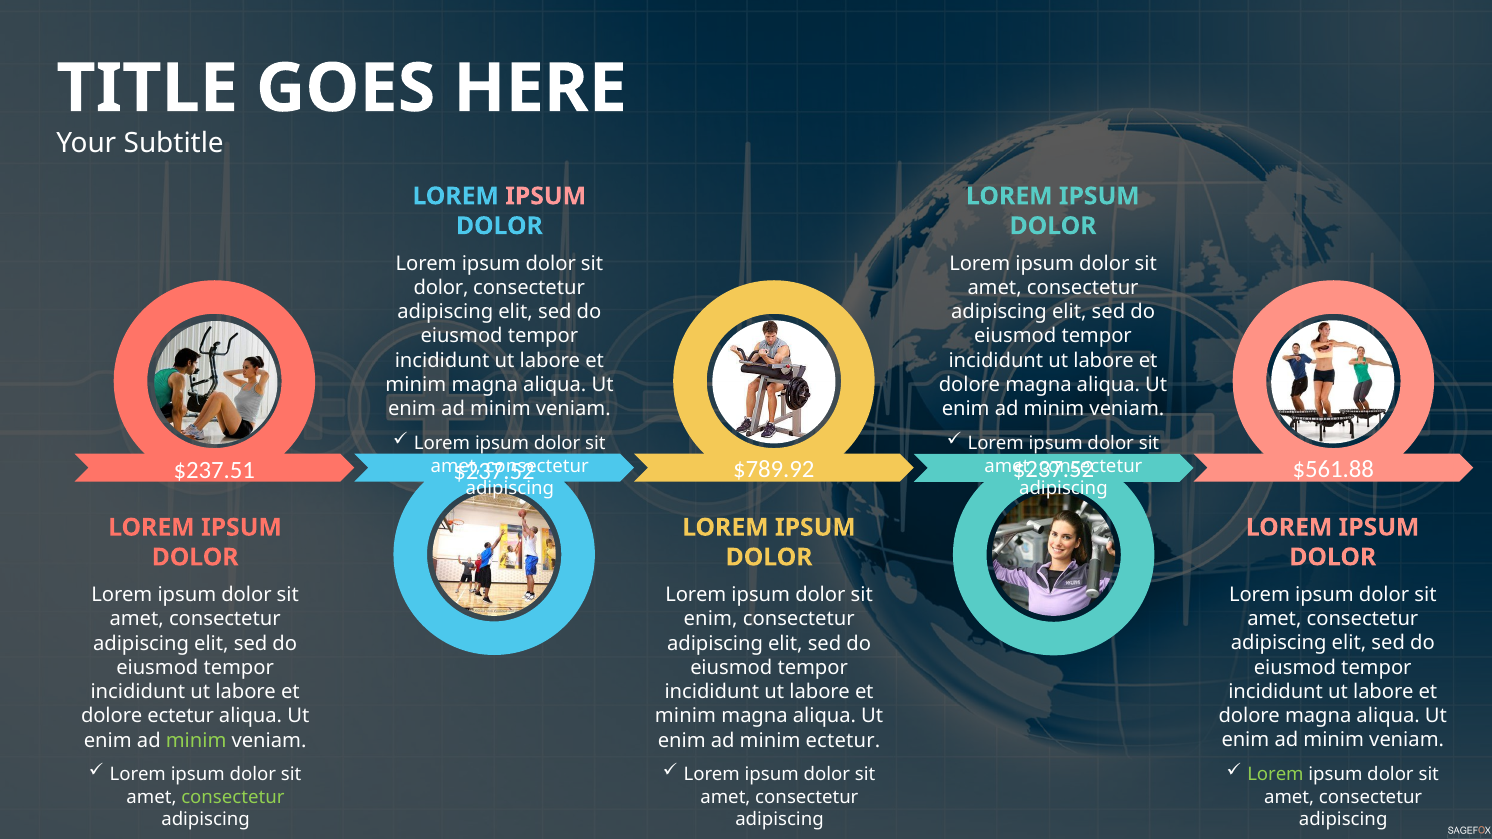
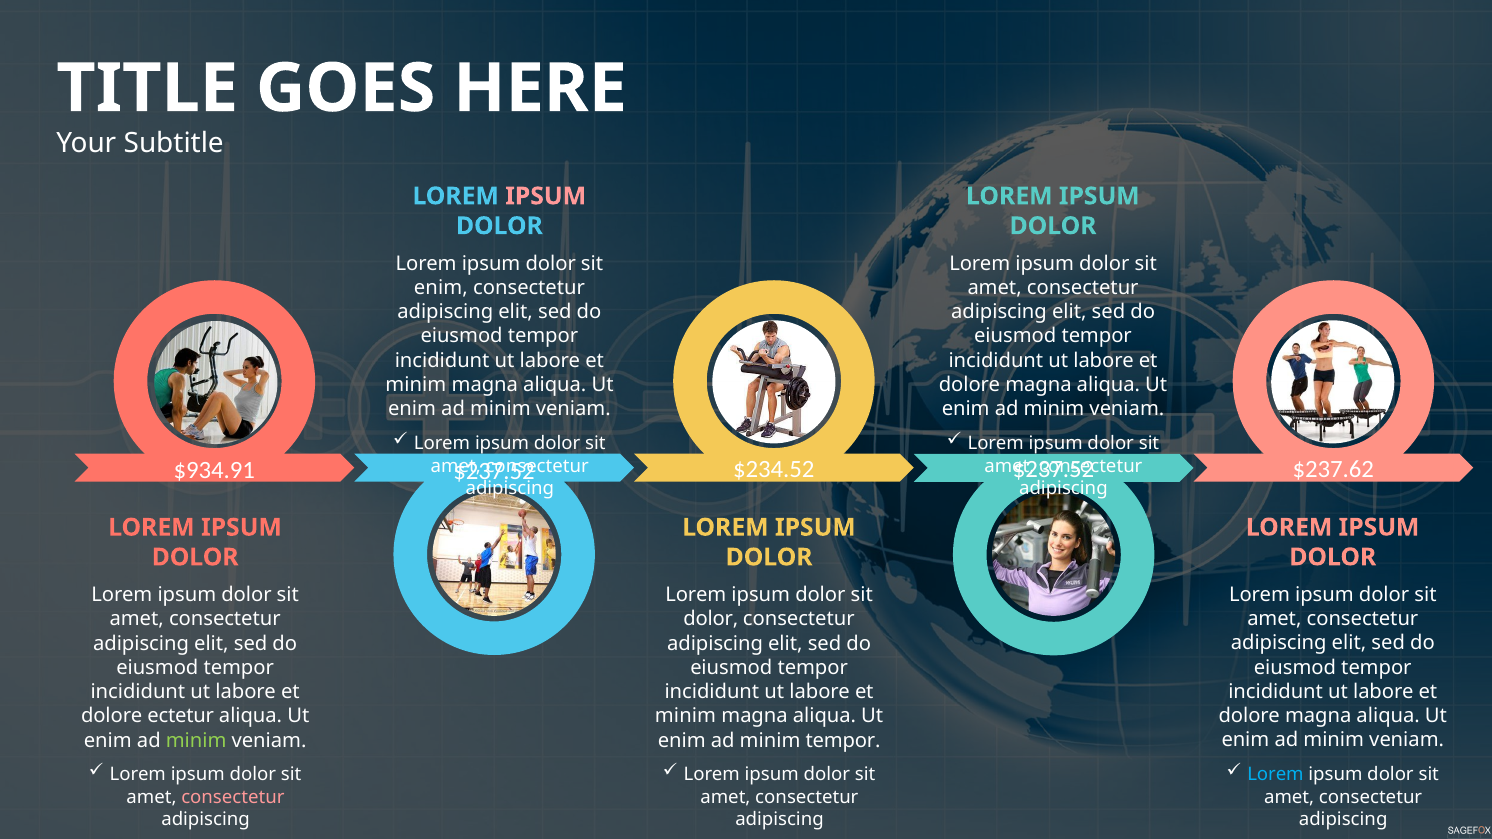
dolor: dolor -> enim (441, 288)
$237.51: $237.51 -> $934.91 (214, 470)
$789.92: $789.92 -> $234.52 (774, 469)
$561.88: $561.88 -> $237.62 (1333, 469)
enim: enim -> dolor (711, 619)
minim ectetur: ectetur -> tempor (843, 741)
Lorem colour: light green -> light blue (1275, 775)
consectetur colour: light green -> pink (233, 797)
